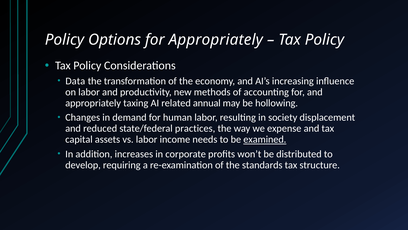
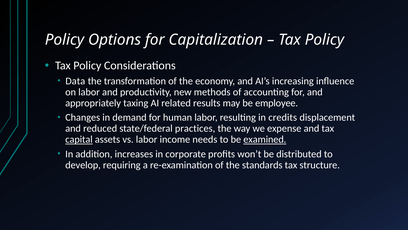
for Appropriately: Appropriately -> Capitalization (216, 40)
annual: annual -> results (207, 103)
hollowing: hollowing -> employee (277, 103)
society: society -> credits (283, 117)
capital underline: none -> present (79, 139)
